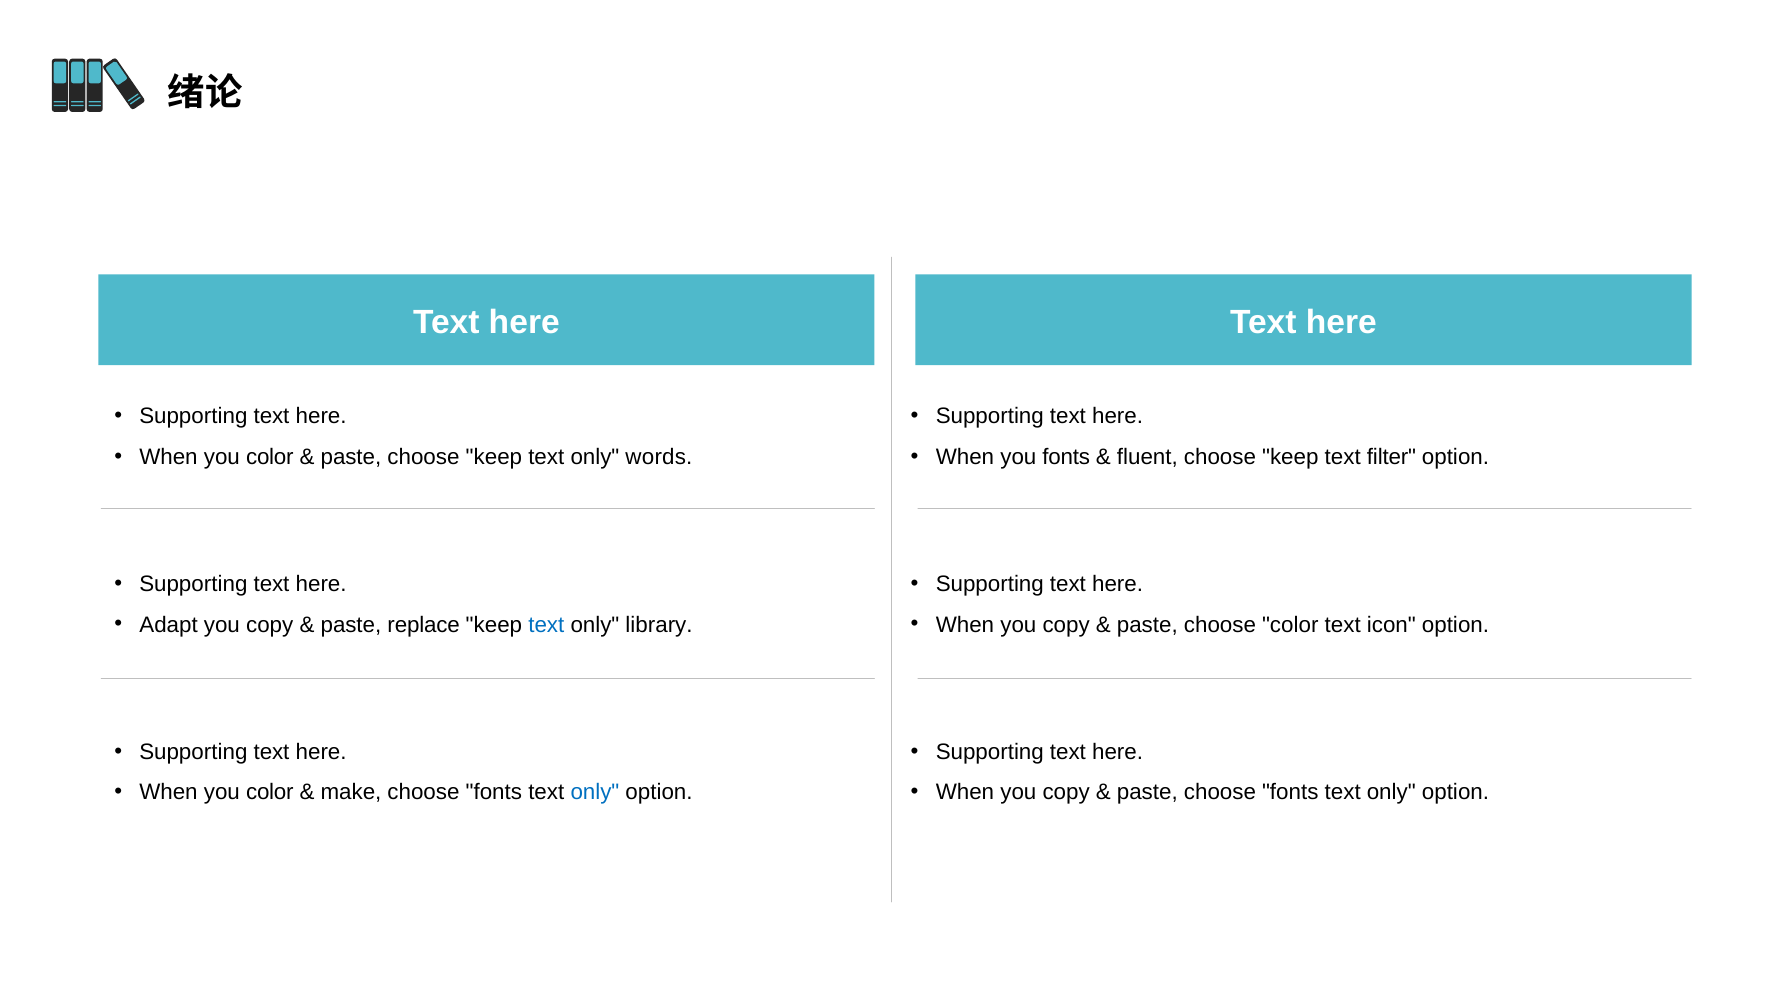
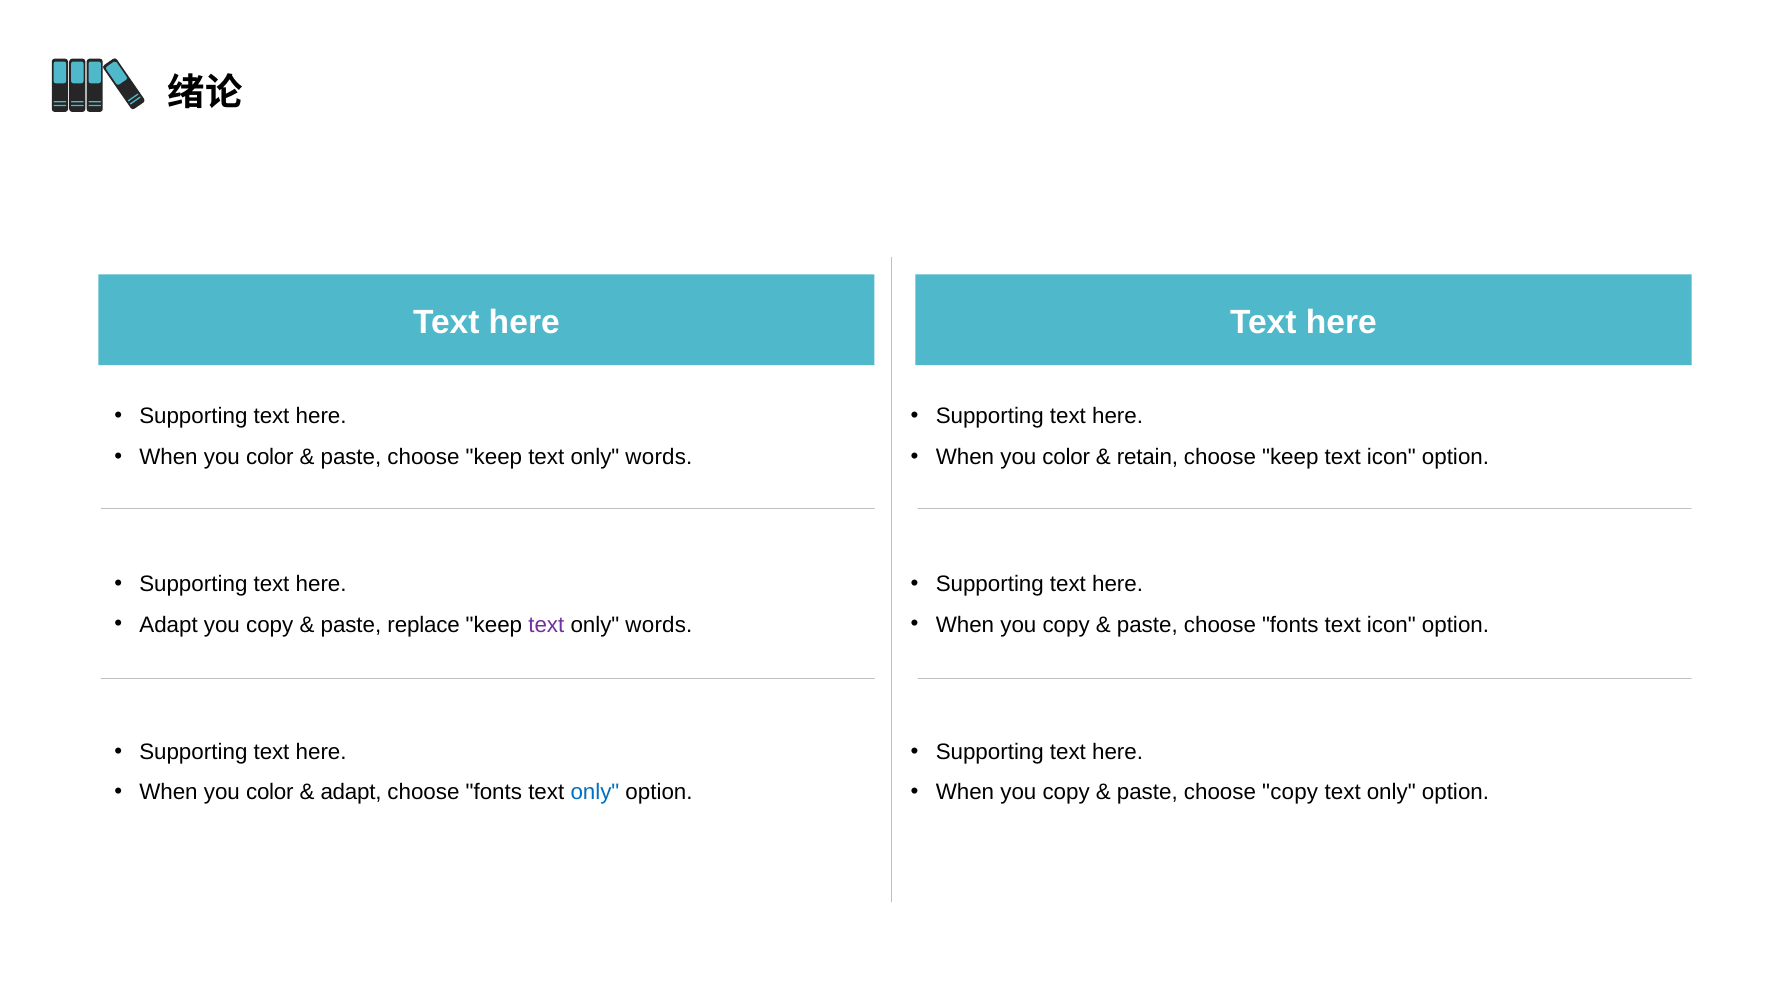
fonts: fonts -> color (1066, 457)
fluent: fluent -> retain (1147, 457)
keep text filter: filter -> icon (1391, 457)
text colour: blue -> purple (546, 625)
library: library -> words (659, 625)
paste choose color: color -> fonts (1290, 625)
make: make -> adapt (351, 792)
paste choose fonts: fonts -> copy (1290, 792)
